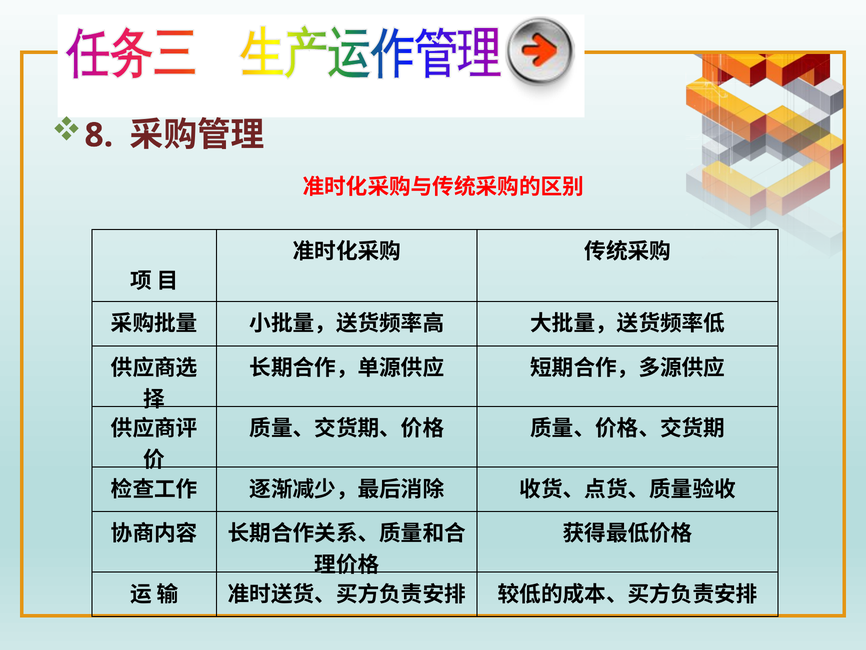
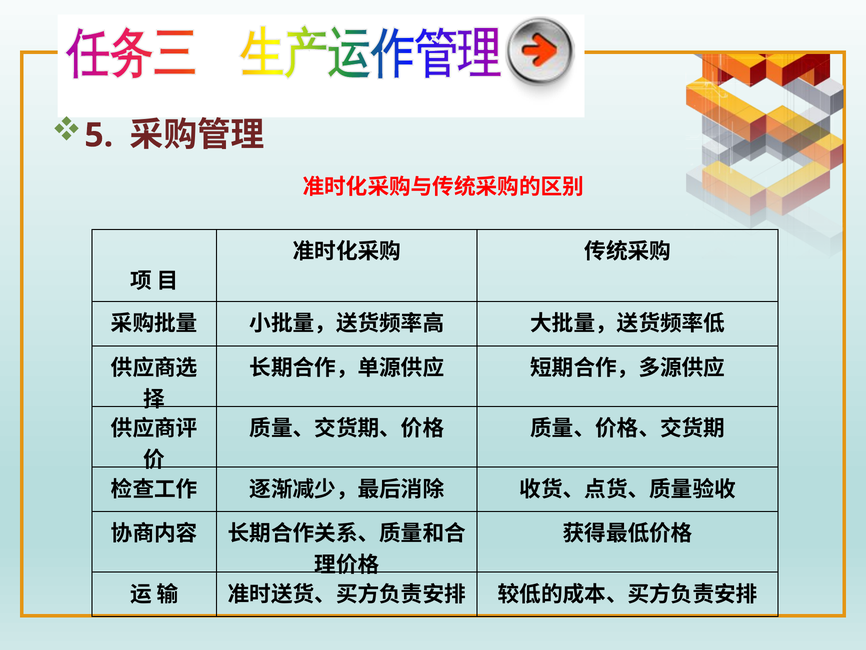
8: 8 -> 5 (99, 135)
